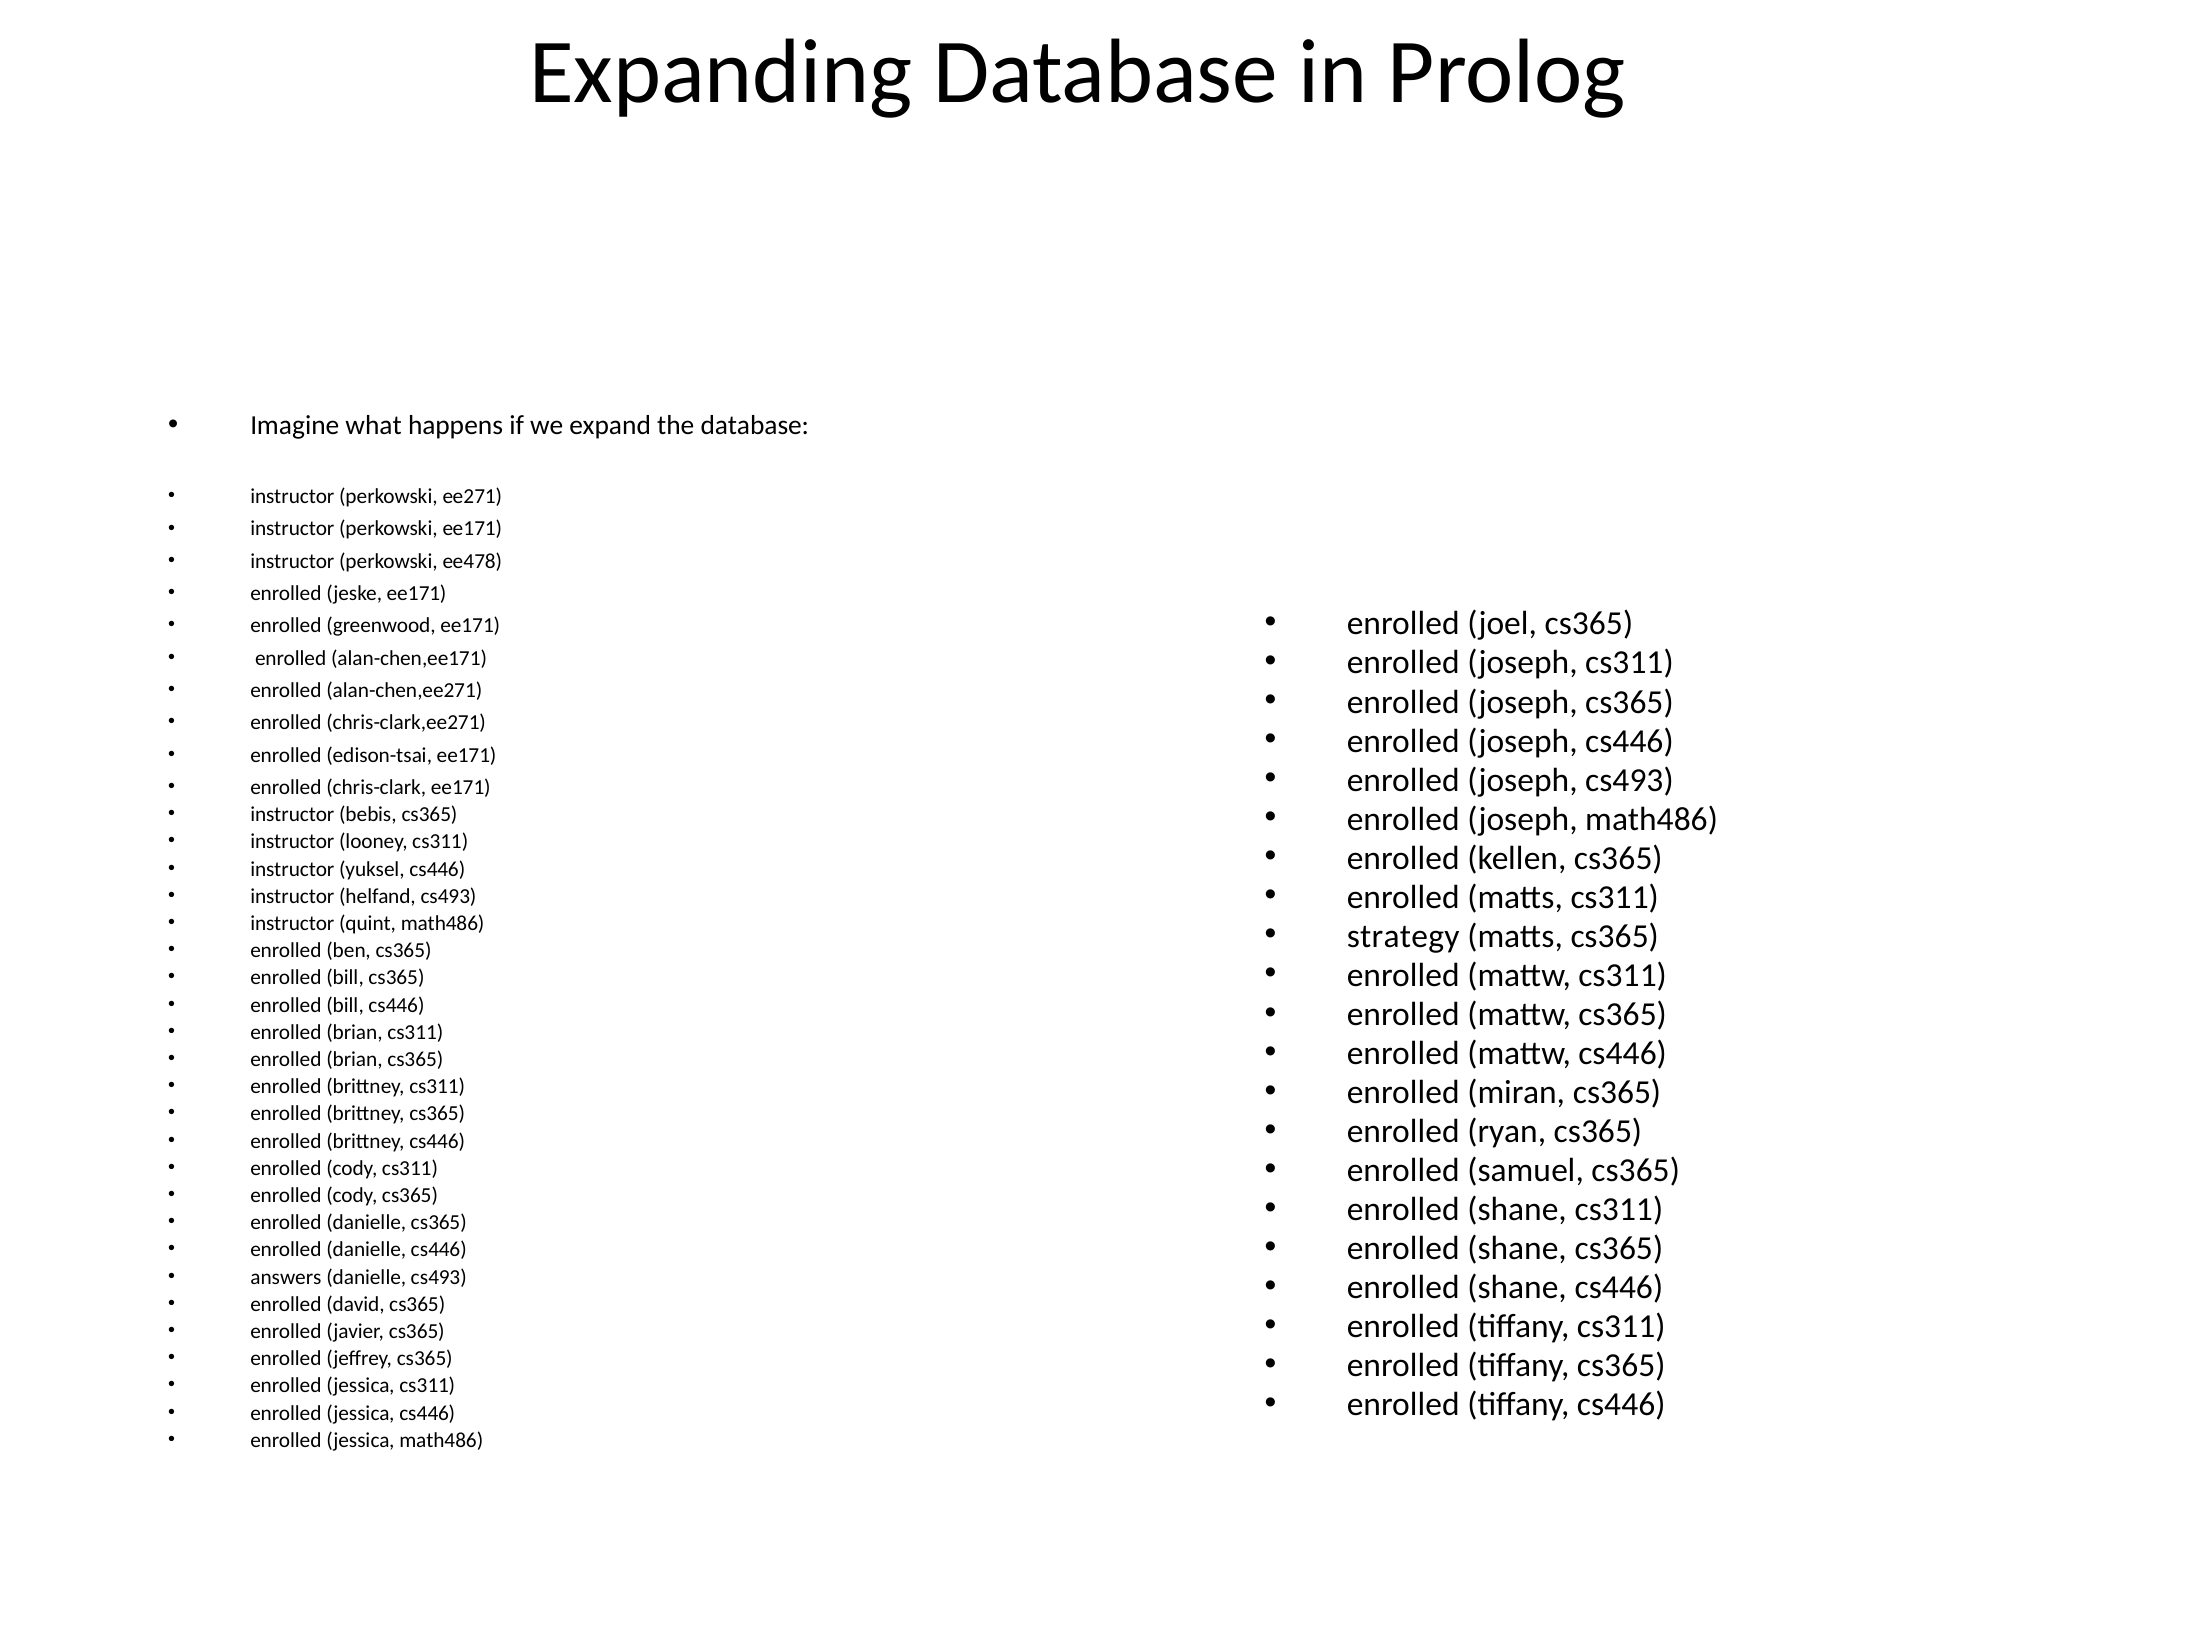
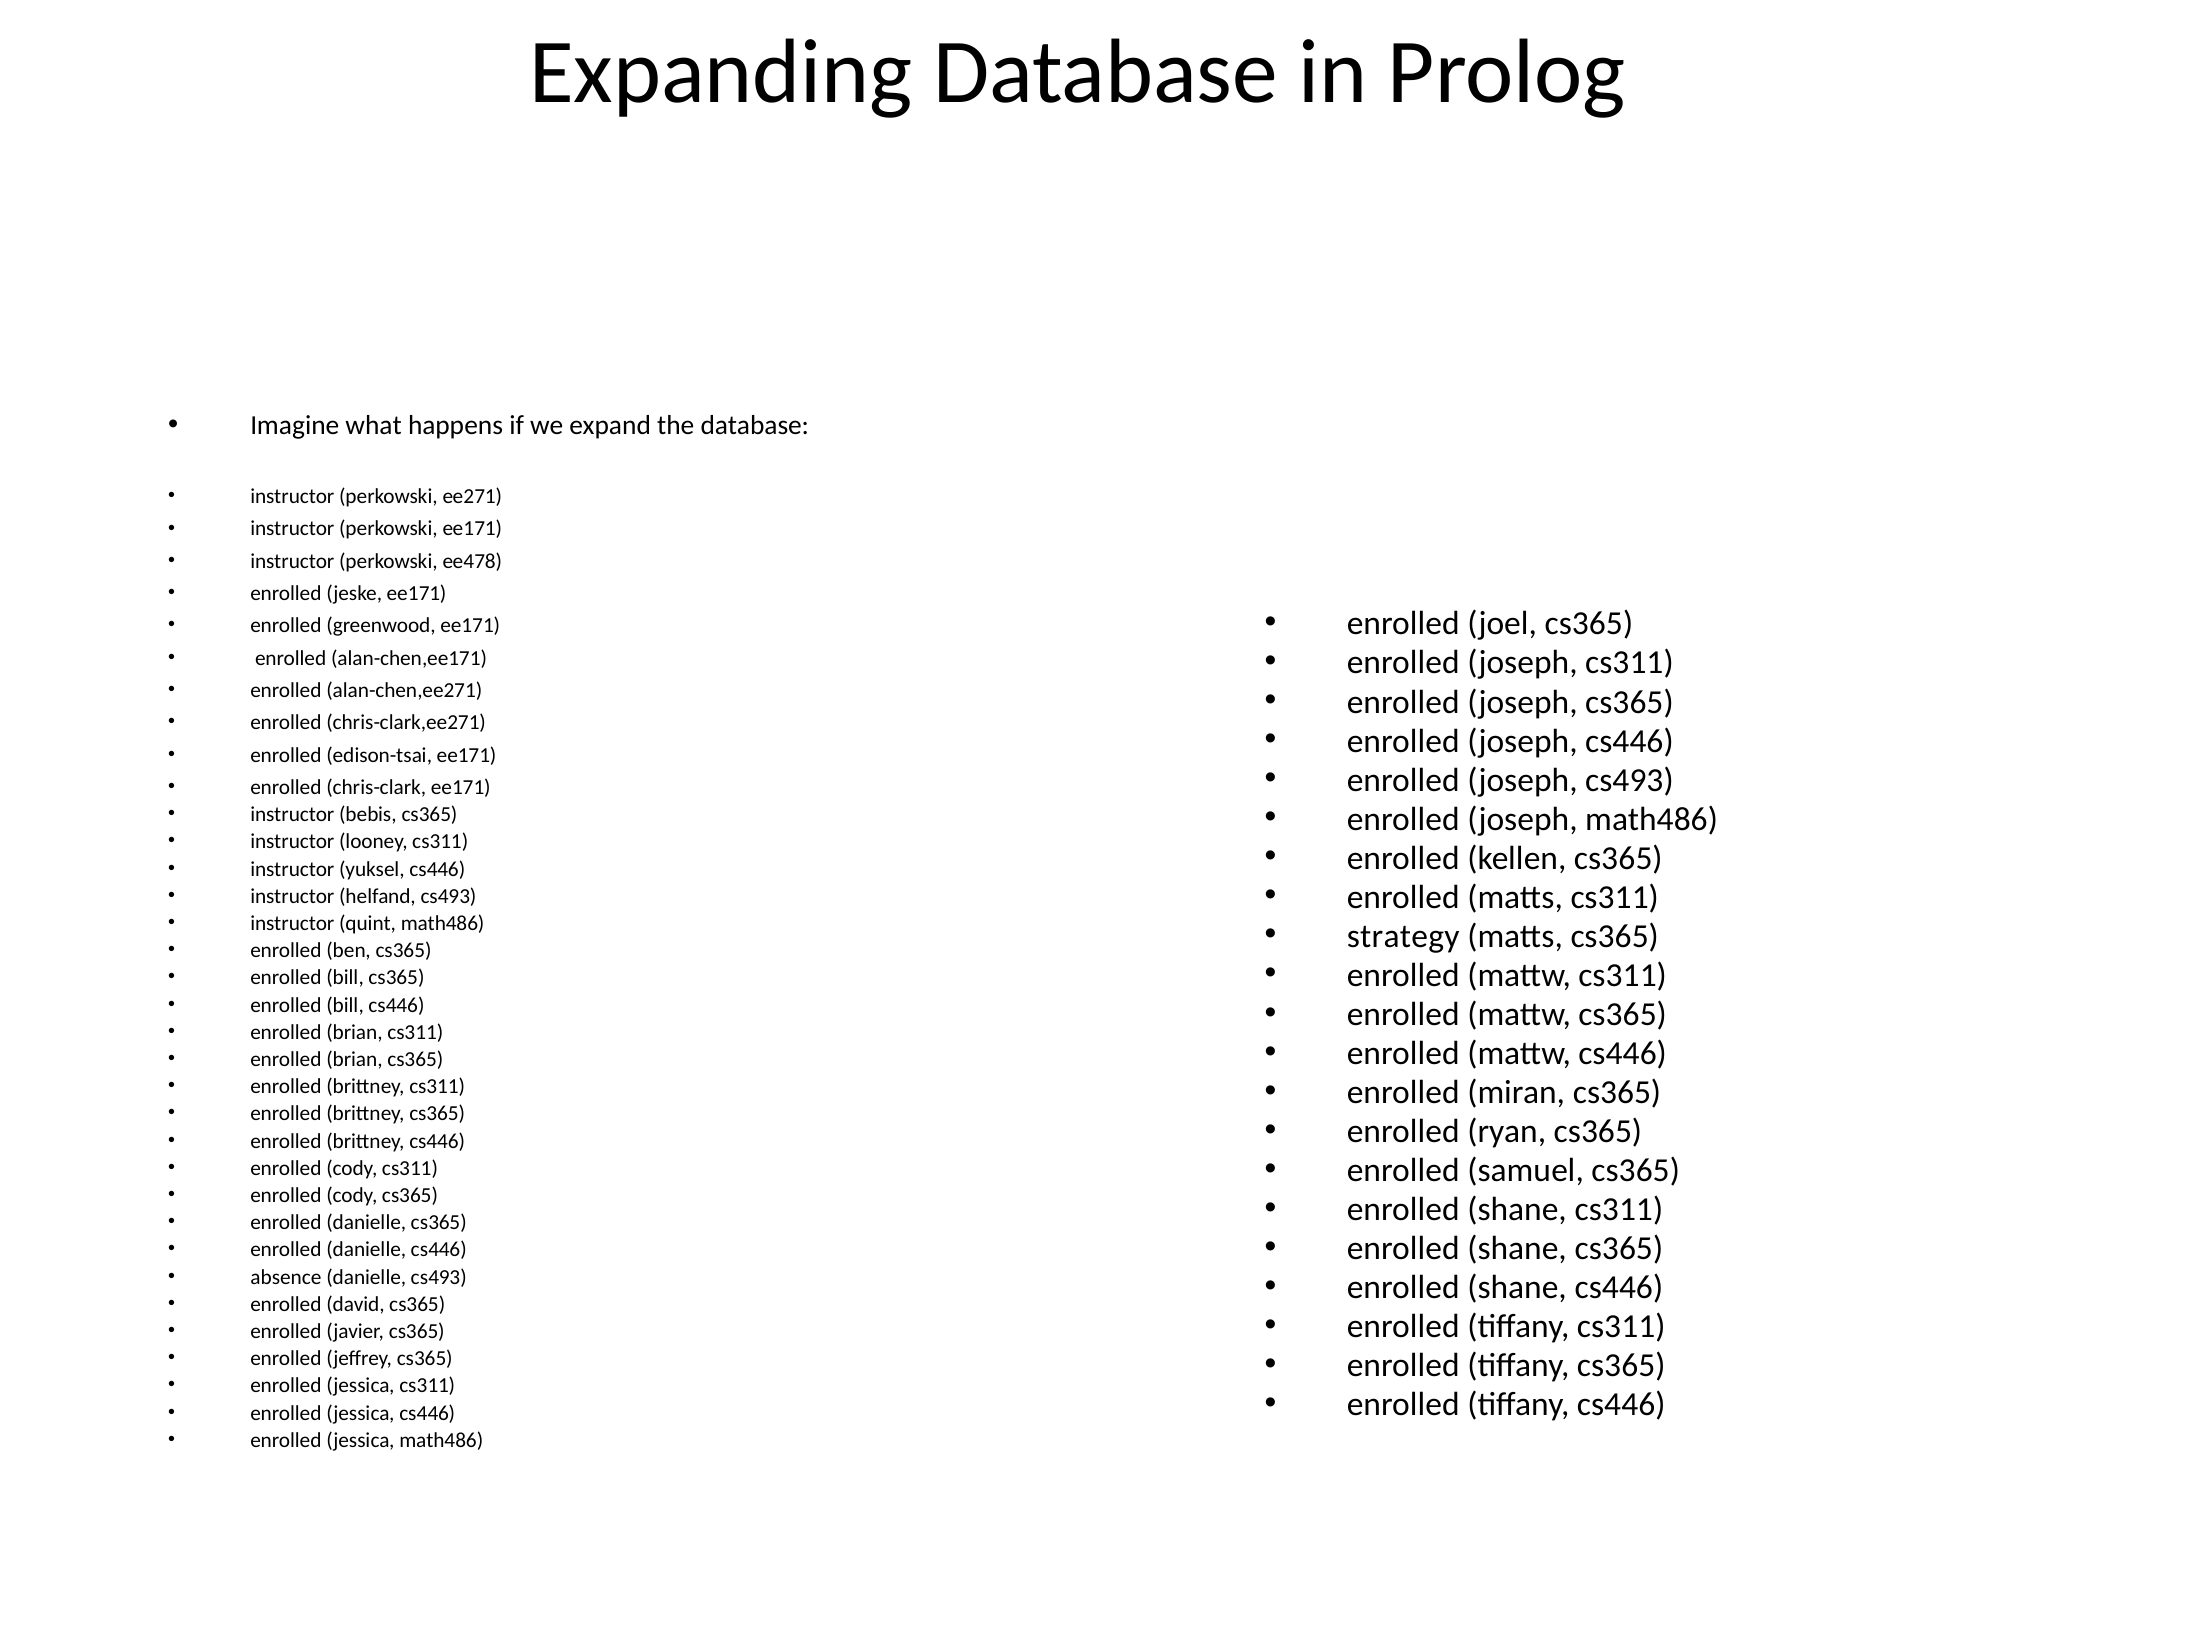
answers: answers -> absence (286, 1277)
